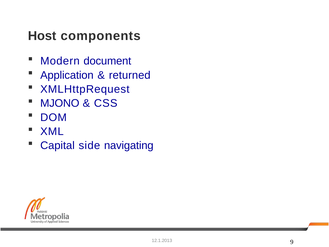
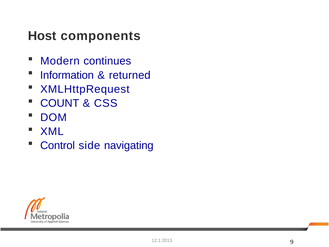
document: document -> continues (107, 61)
Application: Application -> Information (67, 75)
MJONO: MJONO -> COUNT (60, 103)
Capital: Capital -> Control (58, 145)
